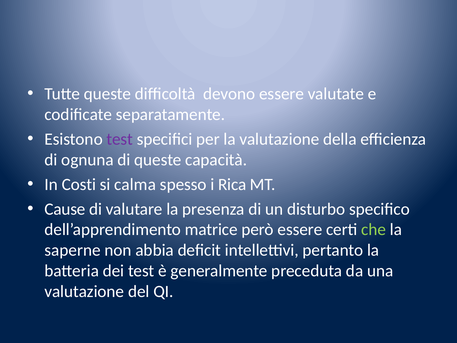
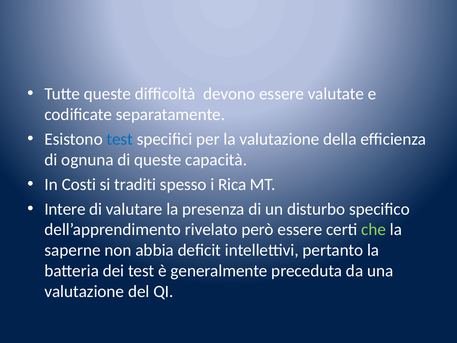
test colour: purple -> blue (120, 139)
calma: calma -> traditi (135, 184)
Cause: Cause -> Intere (65, 209)
matrice: matrice -> rivelato (211, 229)
